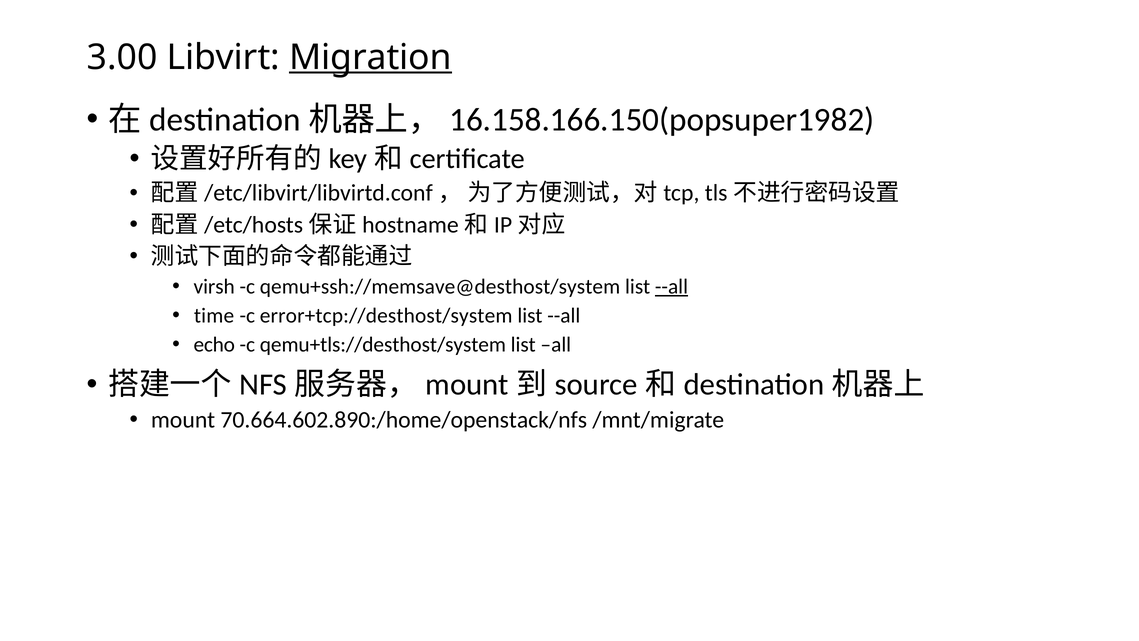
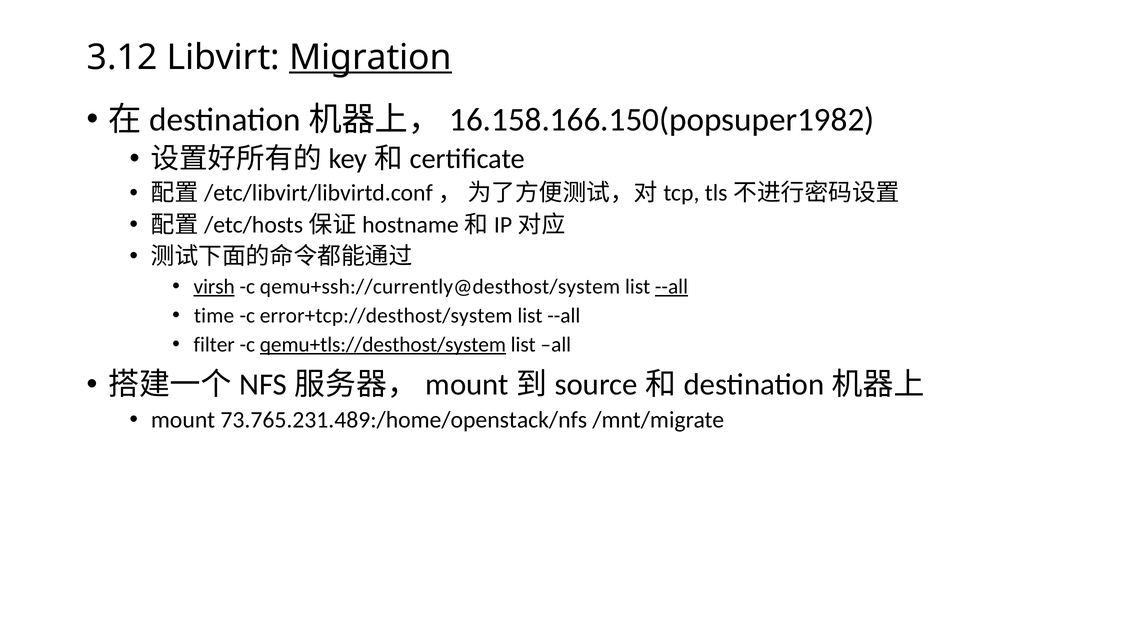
3.00: 3.00 -> 3.12 (122, 57)
virsh underline: none -> present (214, 286)
qemu+ssh://memsave@desthost/system: qemu+ssh://memsave@desthost/system -> qemu+ssh://currently@desthost/system (440, 286)
echo: echo -> filter (214, 344)
qemu+tls://desthost/system underline: none -> present (383, 344)
70.664.602.890:/home/openstack/nfs: 70.664.602.890:/home/openstack/nfs -> 73.765.231.489:/home/openstack/nfs (404, 420)
